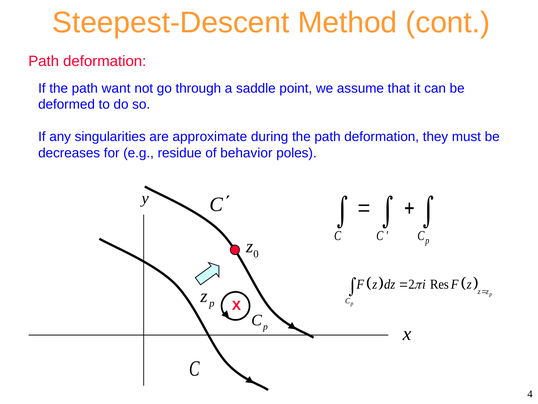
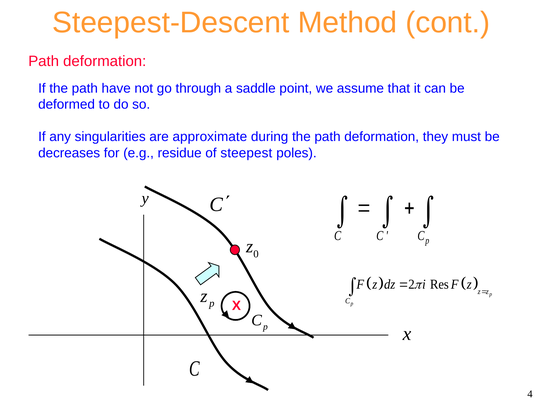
want: want -> have (116, 88)
behavior: behavior -> steepest (246, 153)
